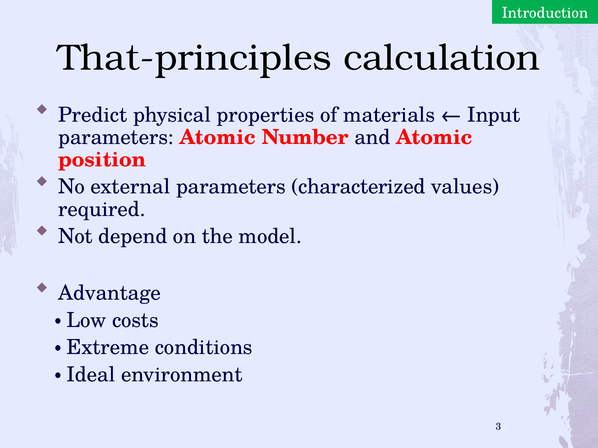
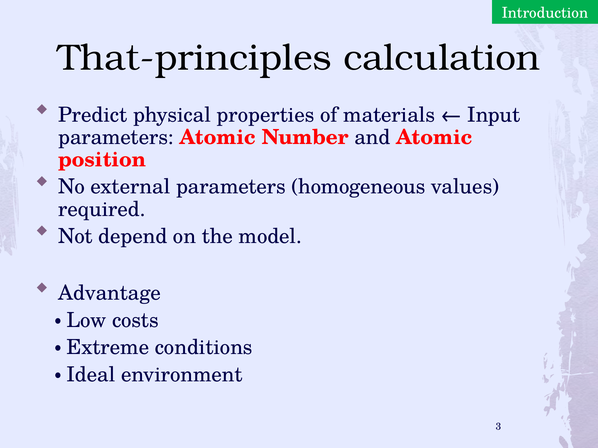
characterized: characterized -> homogeneous (358, 187)
